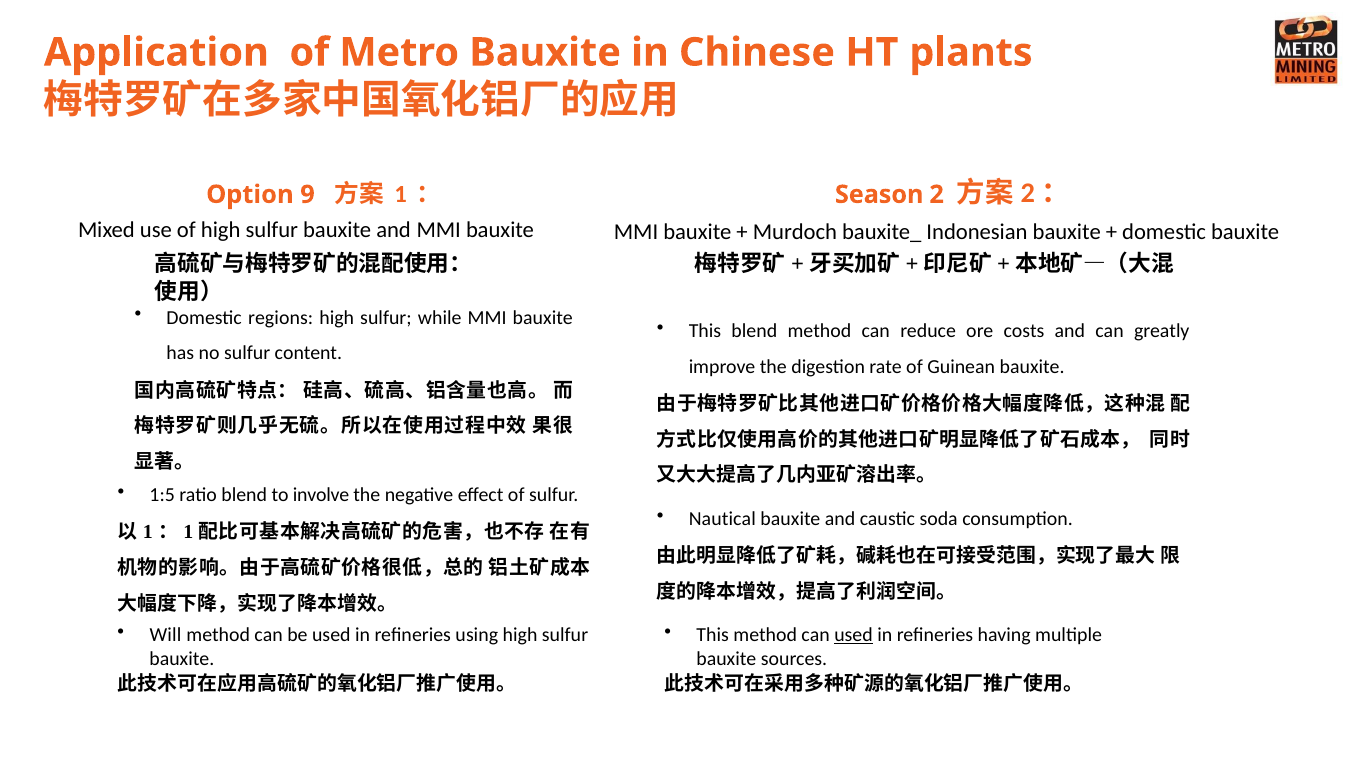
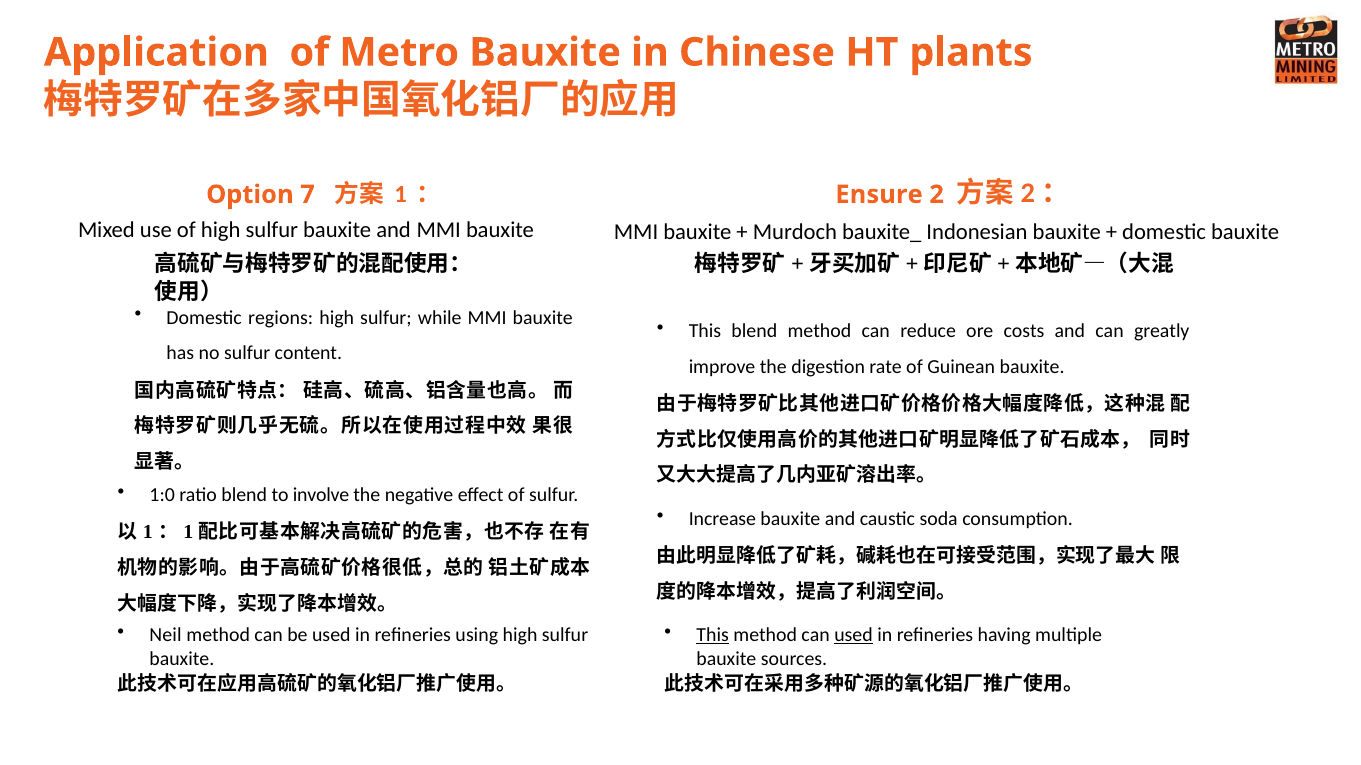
9: 9 -> 7 (307, 195)
Season: Season -> Ensure (879, 195)
1:5: 1:5 -> 1:0 (162, 495)
Nautical: Nautical -> Increase (722, 519)
Will: Will -> Neil (166, 635)
This underline: none -> present (713, 635)
